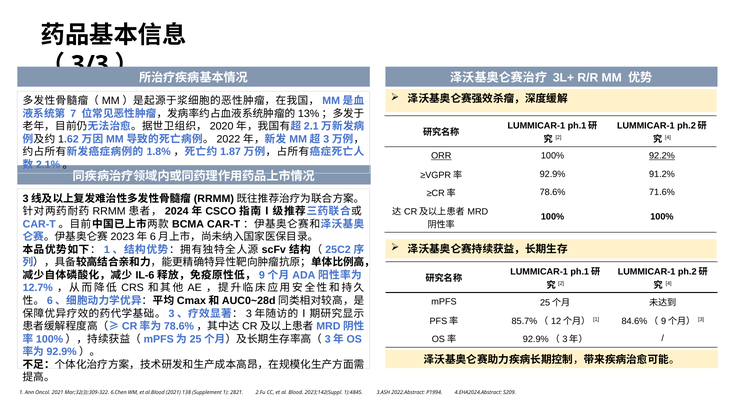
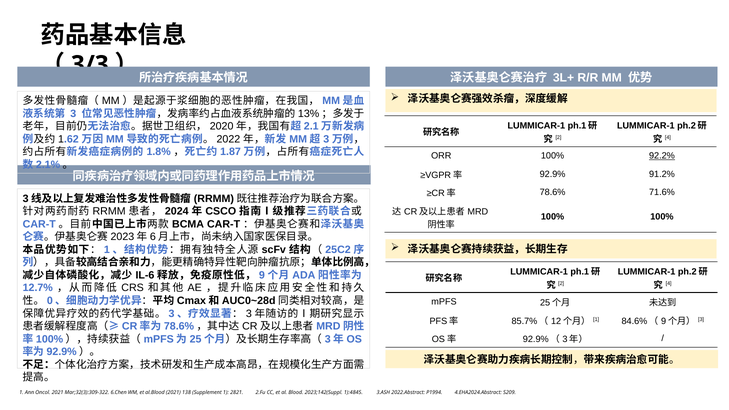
7: 7 -> 3 (73, 114)
ORR underline: present -> none (441, 156)
6: 6 -> 0 (50, 301)
